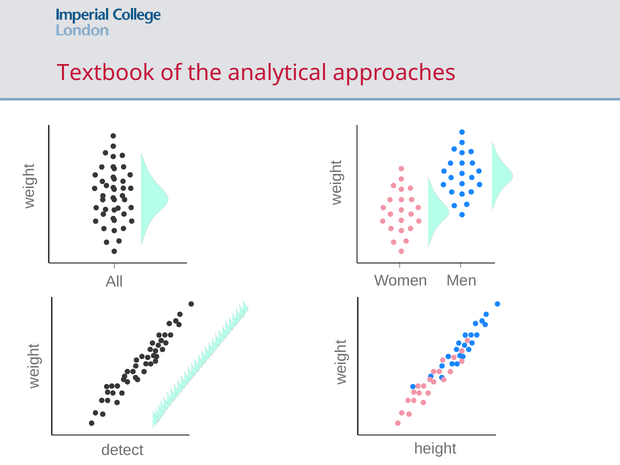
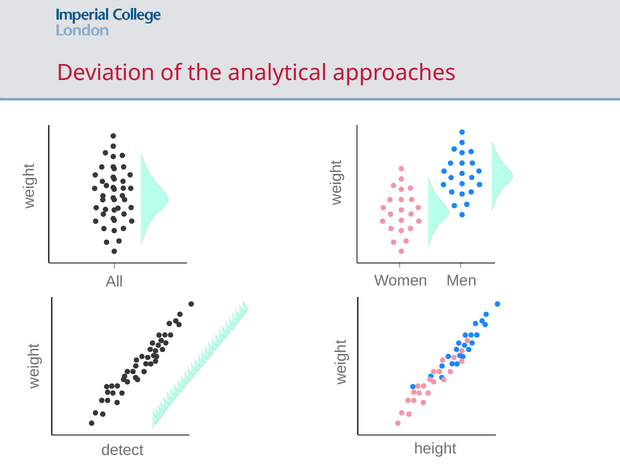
Textbook: Textbook -> Deviation (106, 73)
